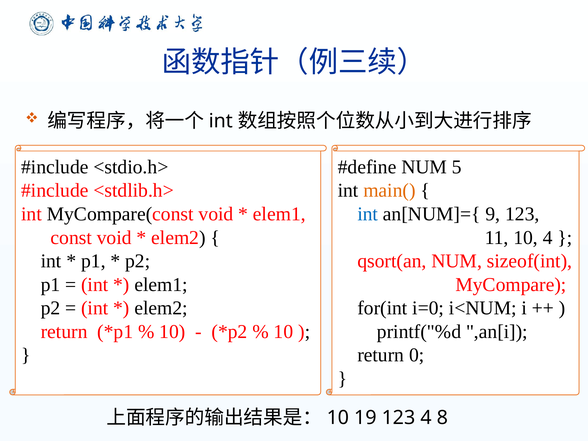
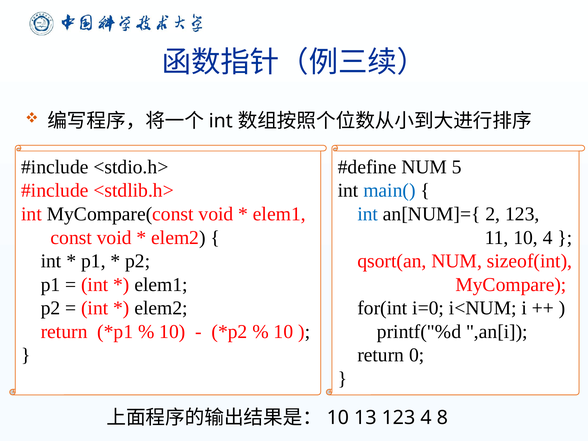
main( colour: orange -> blue (389, 191)
9: 9 -> 2 (493, 214)
19: 19 -> 13 (365, 418)
